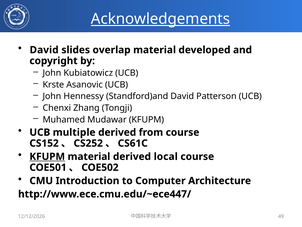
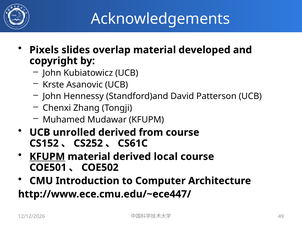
Acknowledgements underline: present -> none (160, 19)
David: David -> Pixels (44, 50)
multiple: multiple -> unrolled (74, 132)
